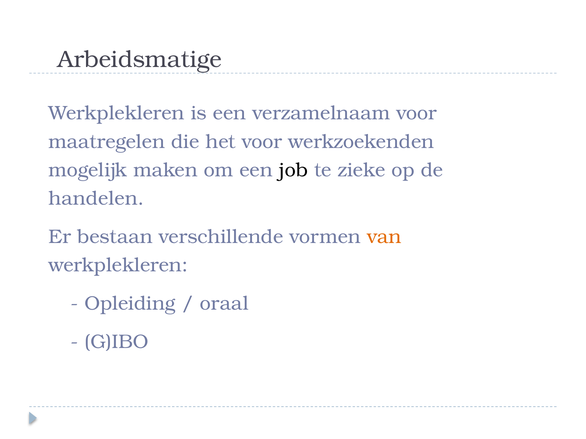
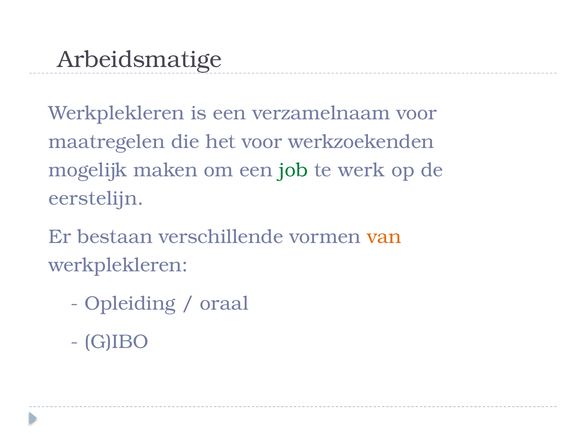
job colour: black -> green (293, 170)
zieke: zieke -> werk (361, 170)
handelen: handelen -> eerstelijn (96, 199)
